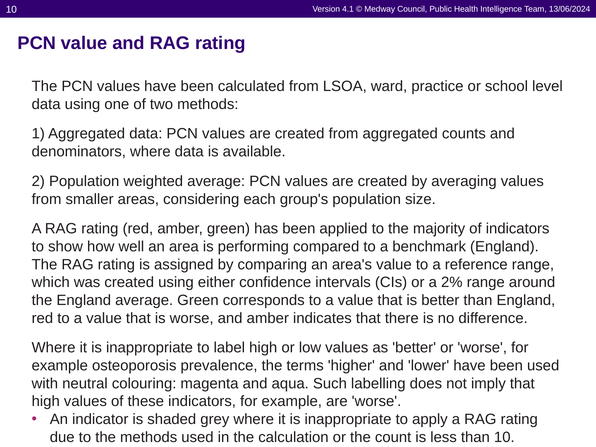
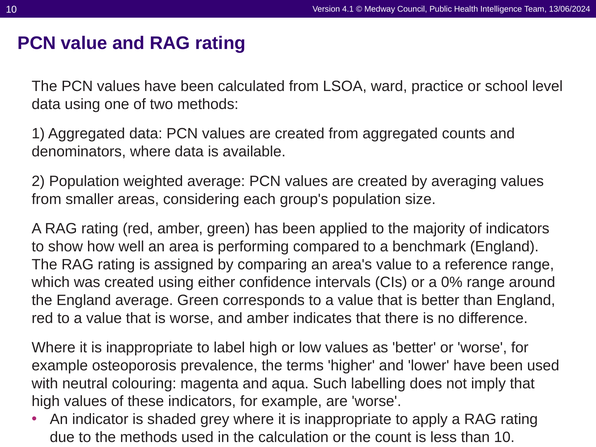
2%: 2% -> 0% (452, 282)
